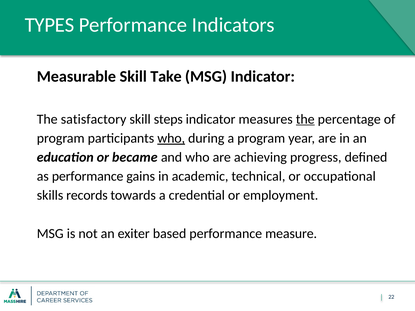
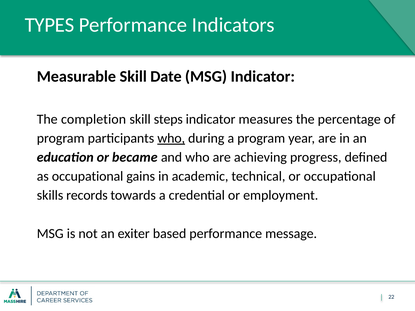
Take: Take -> Date (166, 77)
satisfactory: satisfactory -> completion (94, 119)
the underline: present -> none (305, 119)
as performance: performance -> occupational (88, 176)
measure: measure -> message (291, 234)
